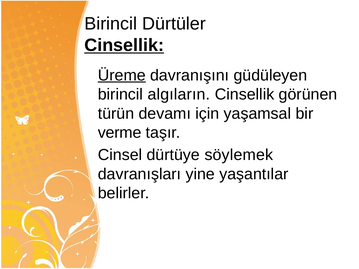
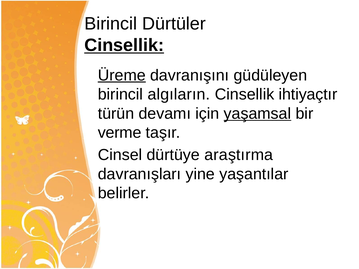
görünen: görünen -> ihtiyaçtır (308, 94)
yaşamsal underline: none -> present (257, 114)
söylemek: söylemek -> araştırma (239, 155)
